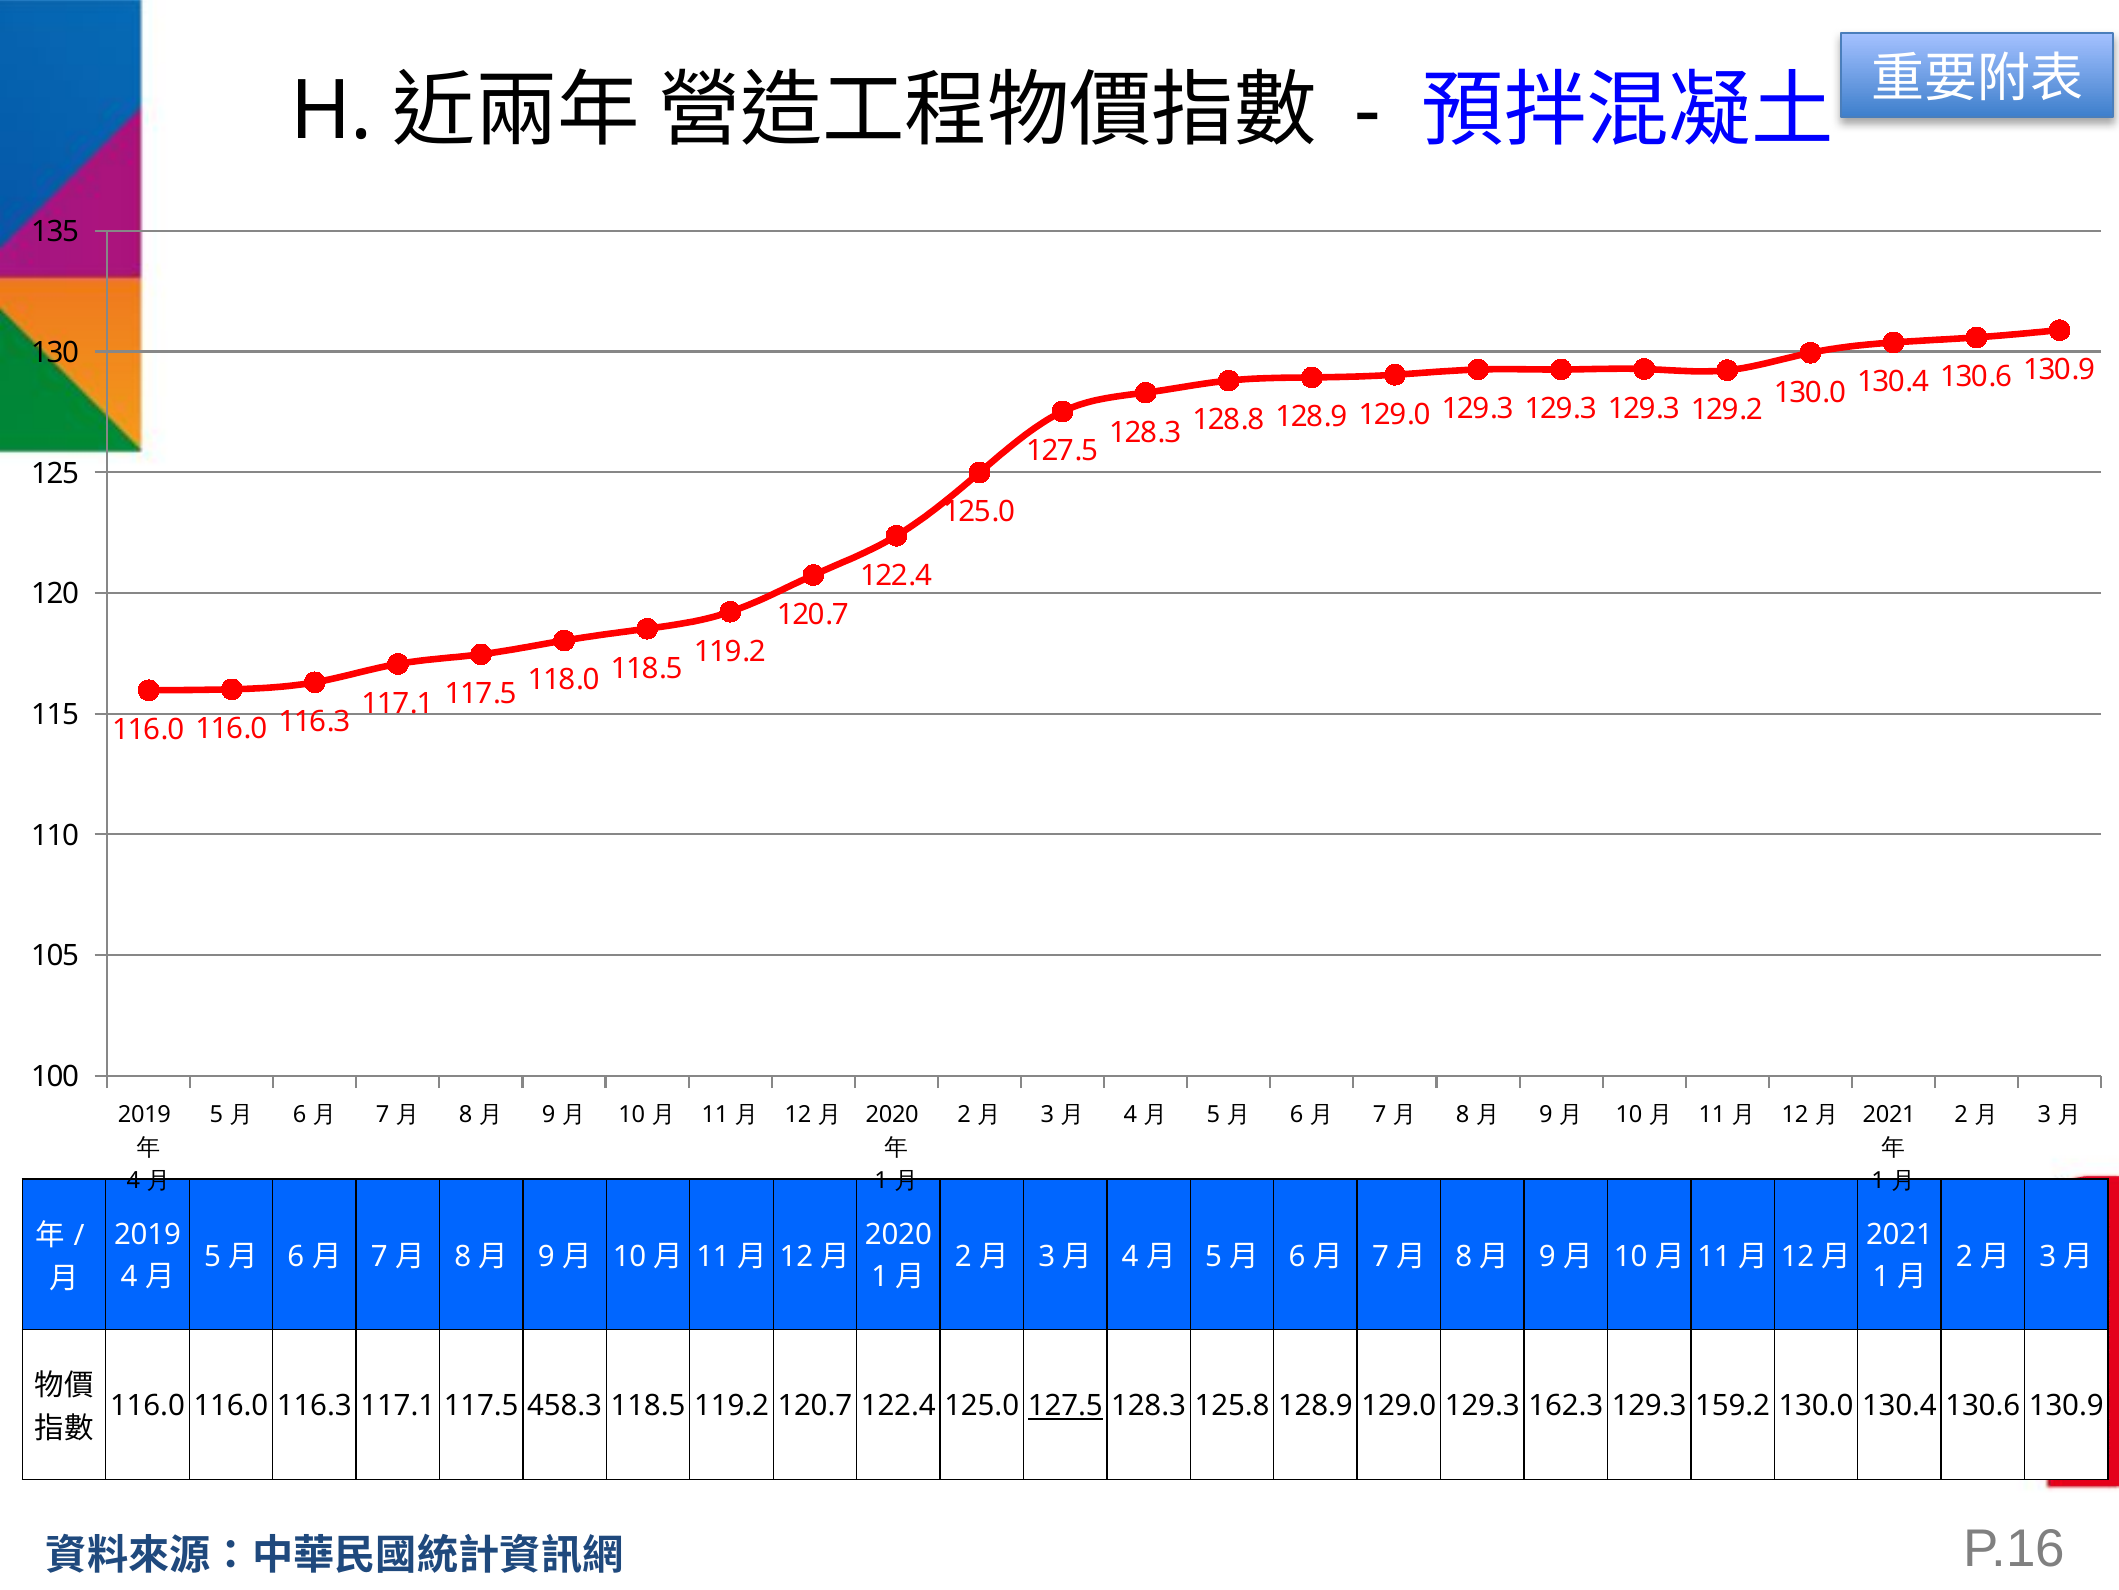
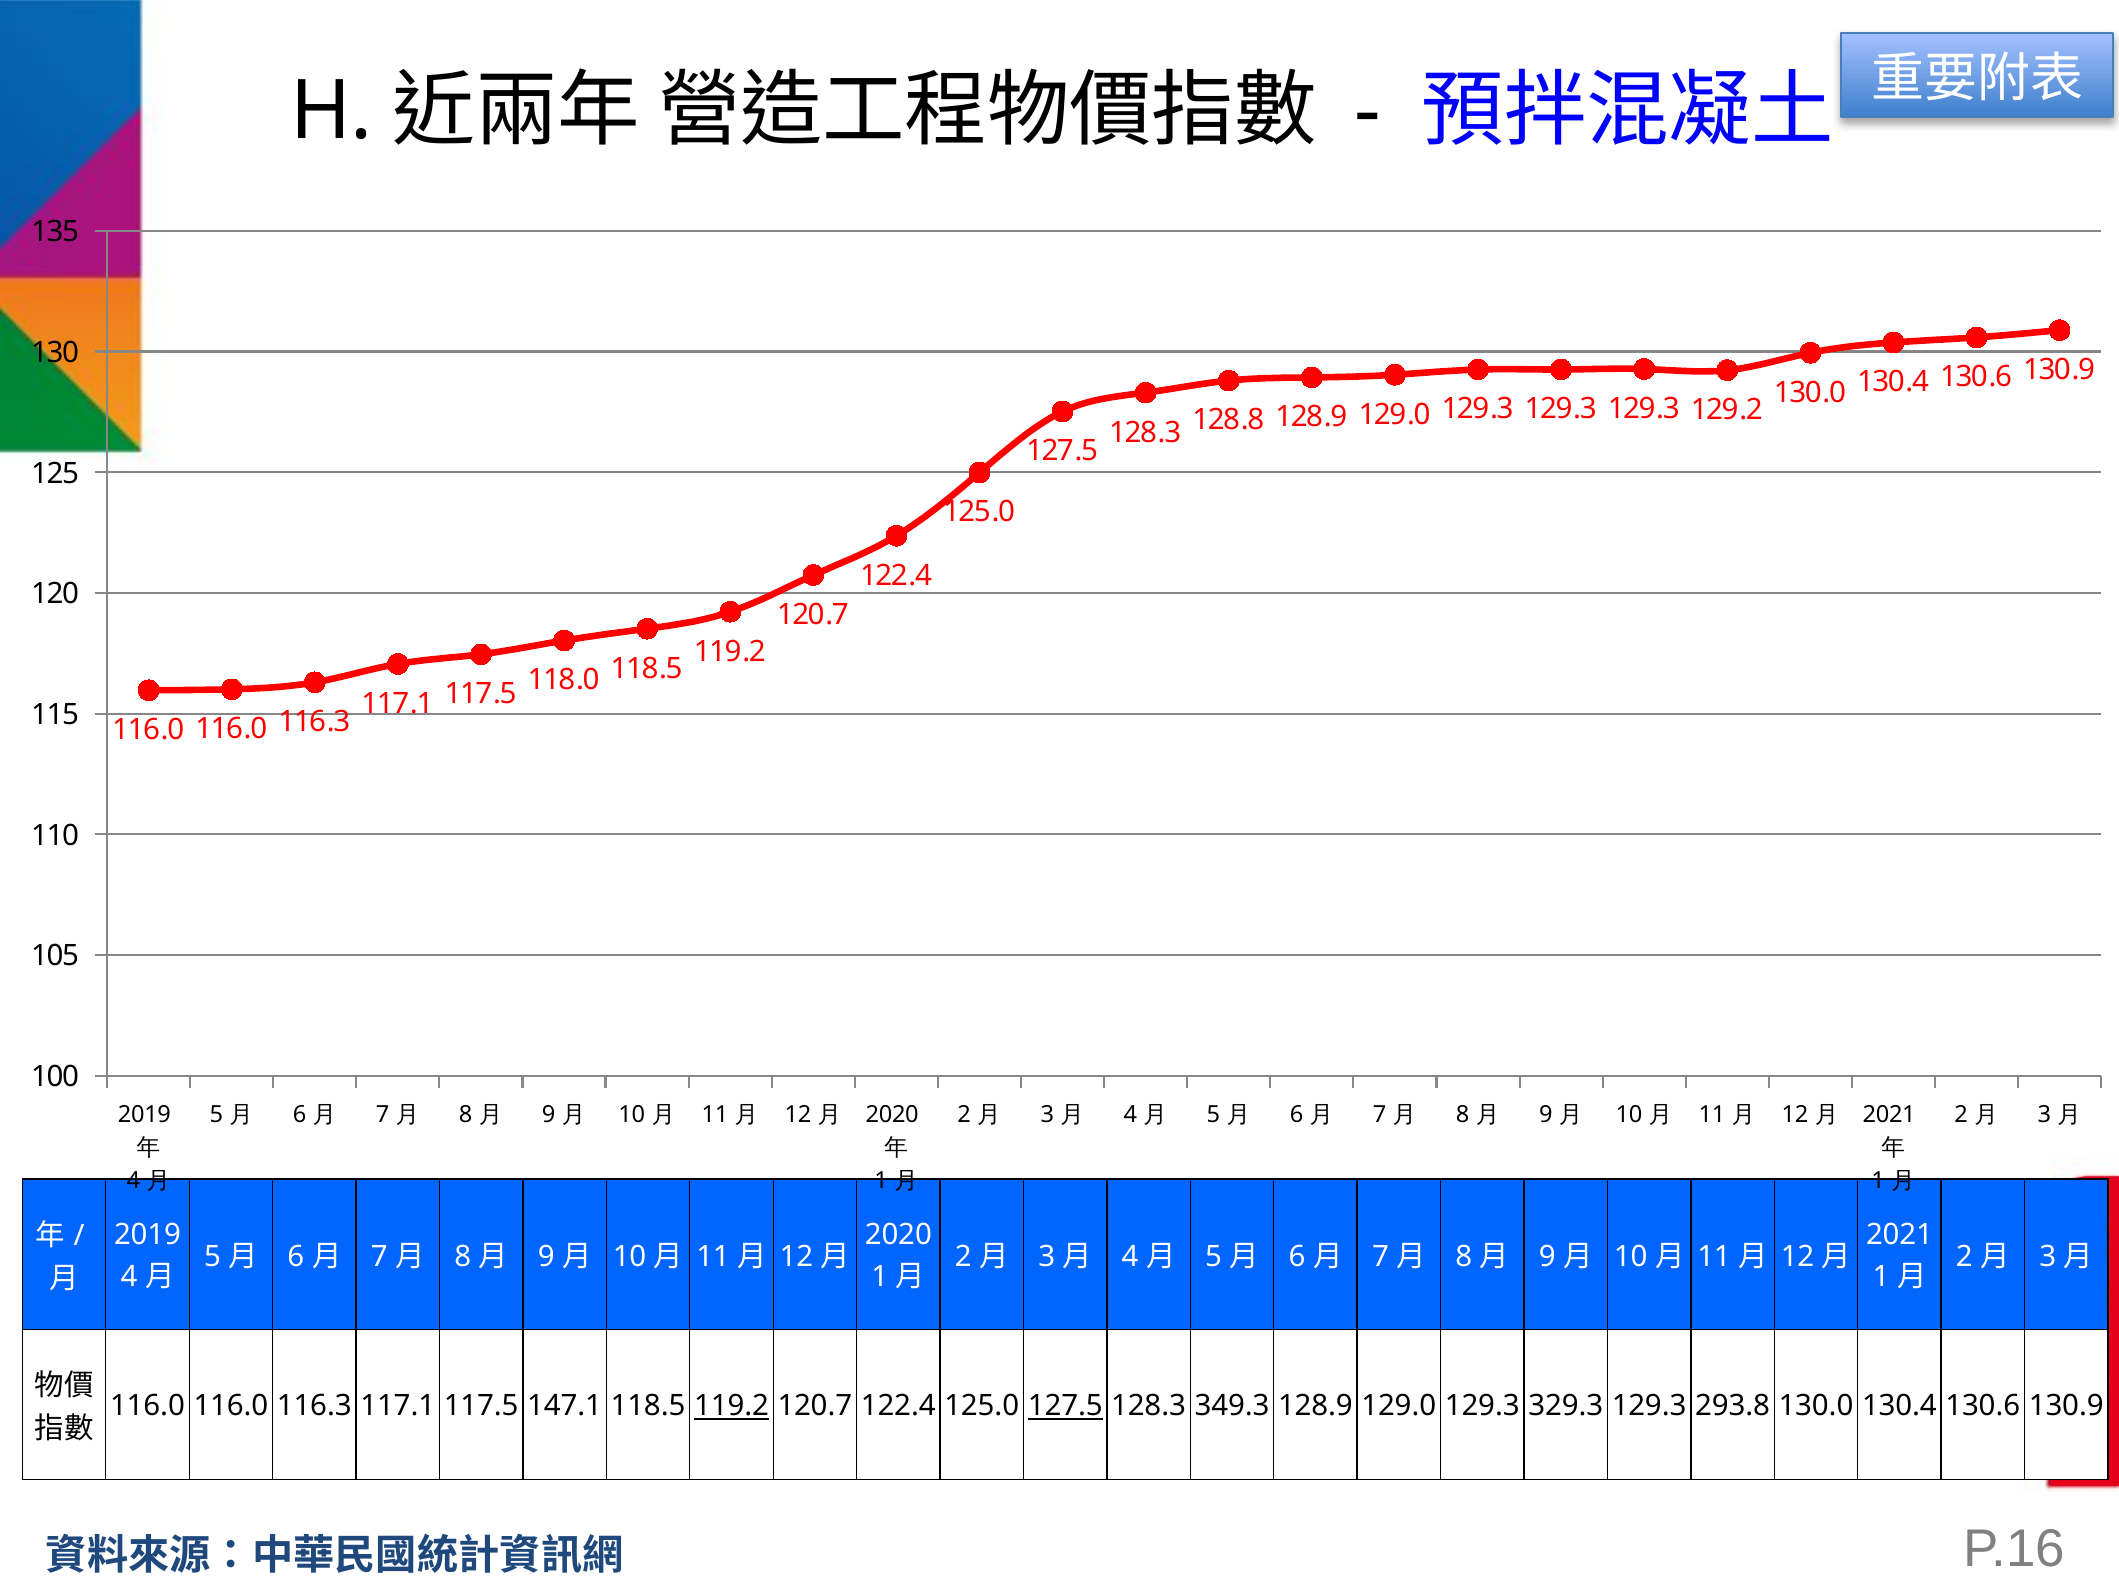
458.3: 458.3 -> 147.1 (565, 1405)
119.2 underline: none -> present (732, 1405)
125.8: 125.8 -> 349.3 (1232, 1405)
162.3: 162.3 -> 329.3 (1566, 1405)
159.2: 159.2 -> 293.8 (1733, 1405)
